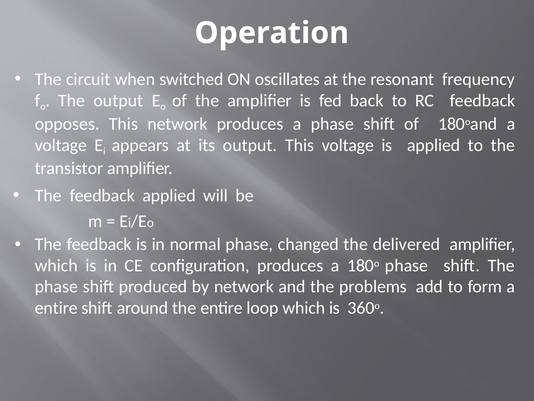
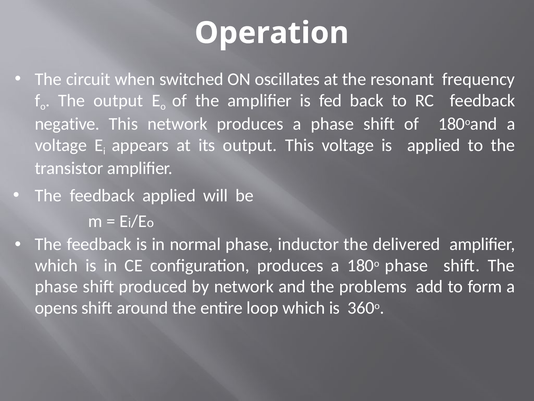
opposes: opposes -> negative (67, 124)
changed: changed -> inductor (308, 244)
entire: entire -> opens (56, 308)
